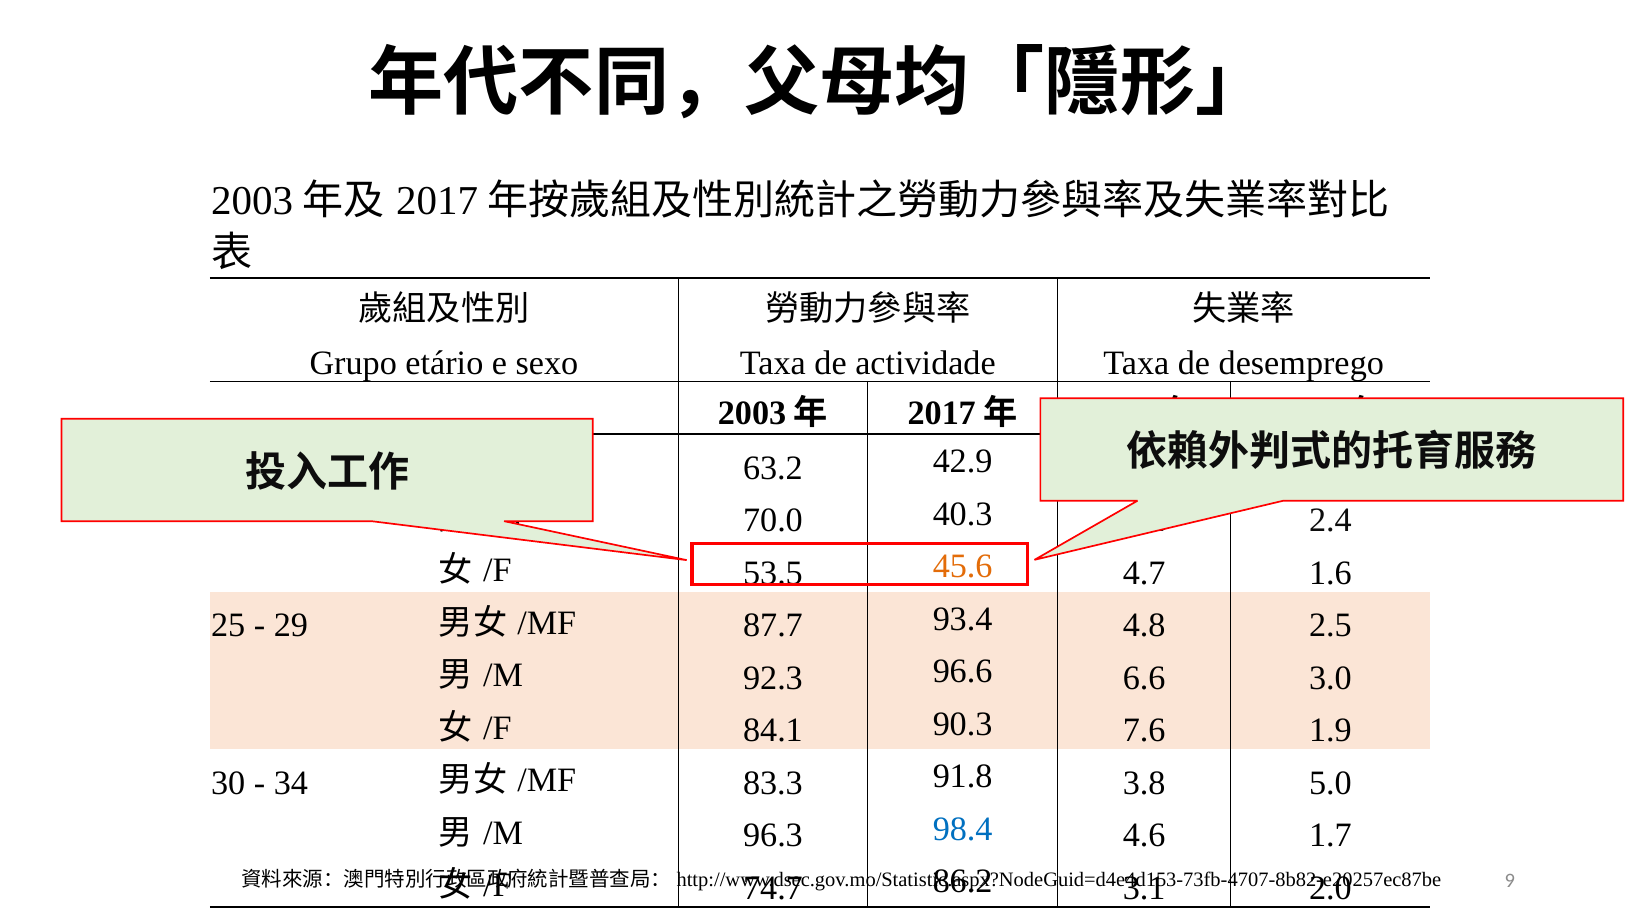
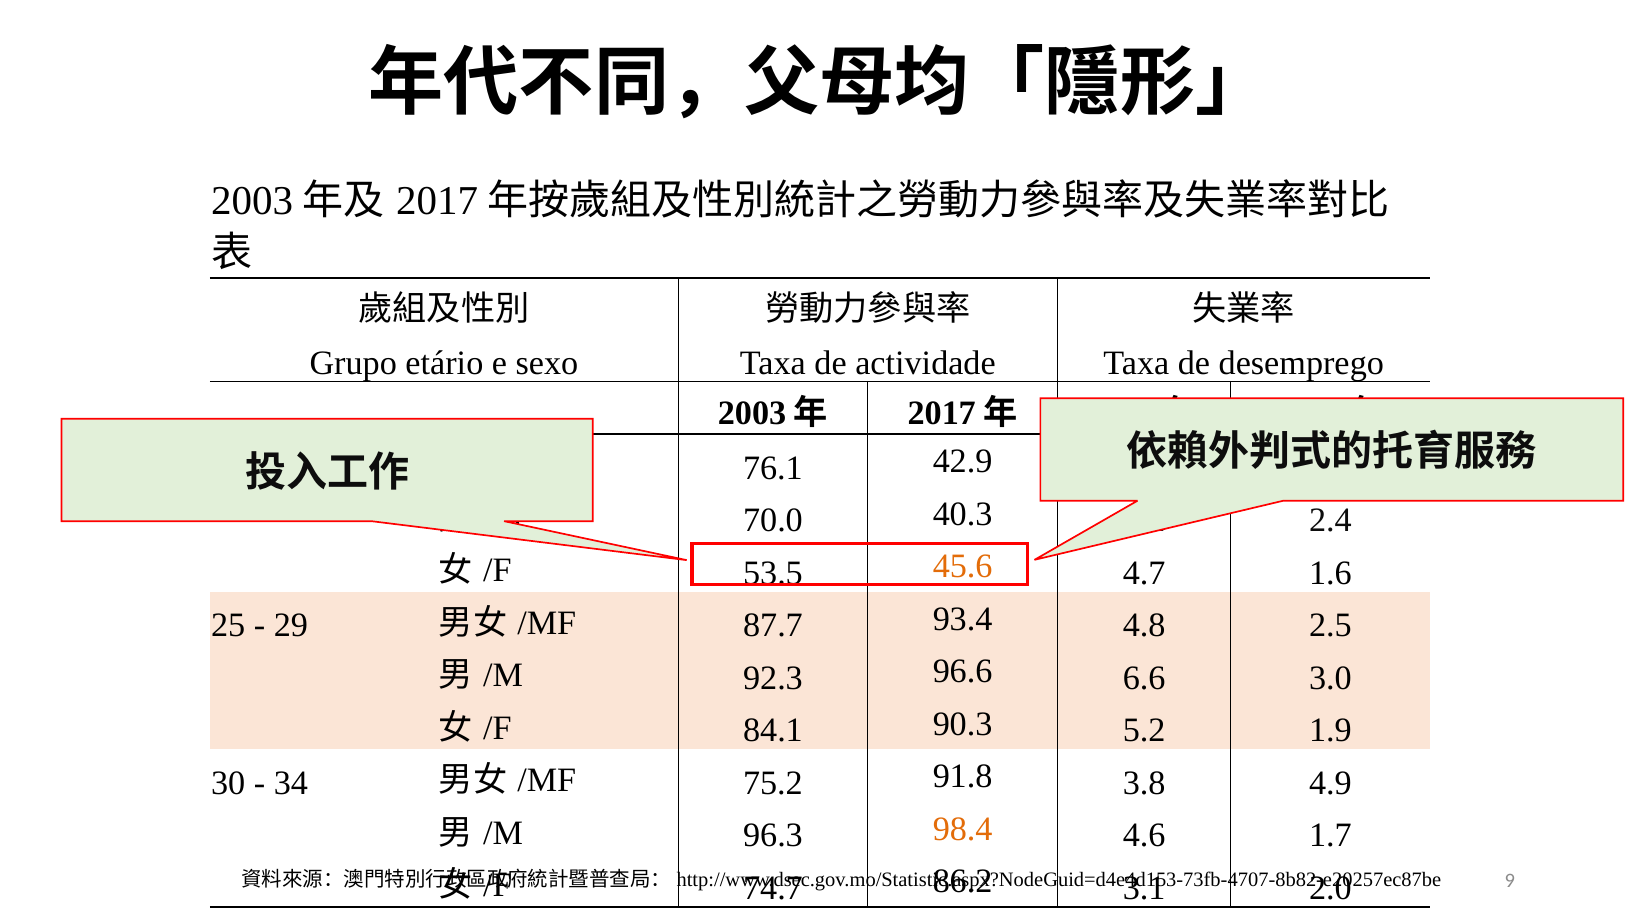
63.2: 63.2 -> 76.1 (773, 468)
7.6: 7.6 -> 5.2 (1144, 731)
83.3: 83.3 -> 75.2 (773, 784)
5.0: 5.0 -> 4.9 (1330, 784)
98.4 colour: blue -> orange (963, 829)
